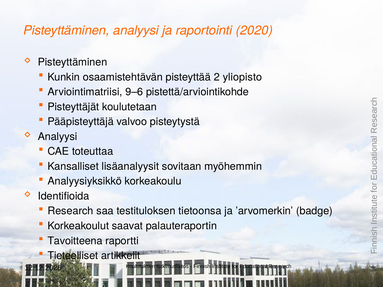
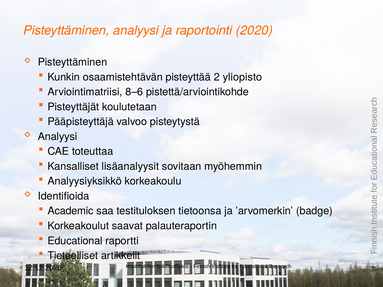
9–6: 9–6 -> 8–6 (134, 92)
Research: Research -> Academic (71, 211)
Tavoitteena: Tavoitteena -> Educational (75, 241)
